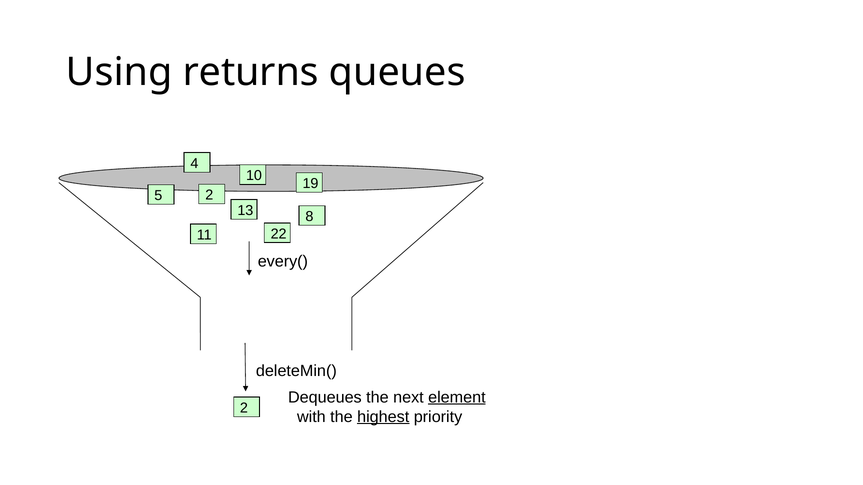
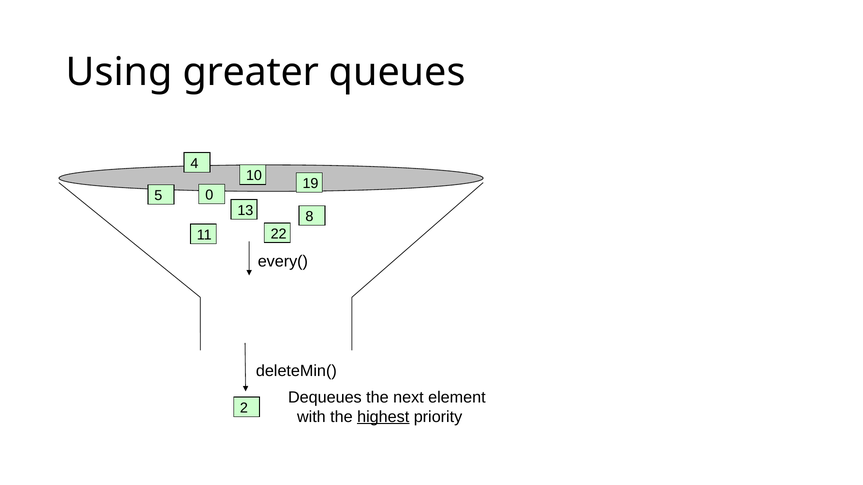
returns: returns -> greater (251, 72)
5 2: 2 -> 0 (209, 195)
element underline: present -> none (457, 398)
